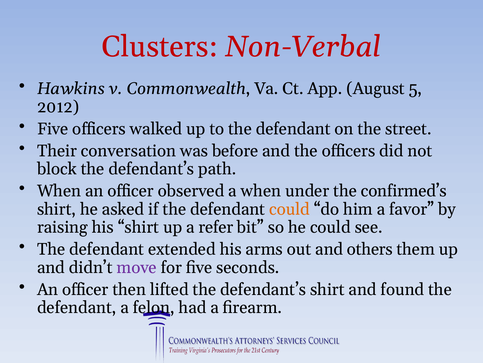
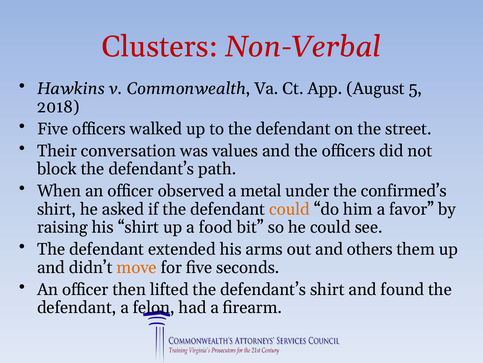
2012: 2012 -> 2018 (58, 107)
before: before -> values (235, 151)
a when: when -> metal (261, 191)
refer: refer -> food (216, 227)
move colour: purple -> orange (137, 267)
